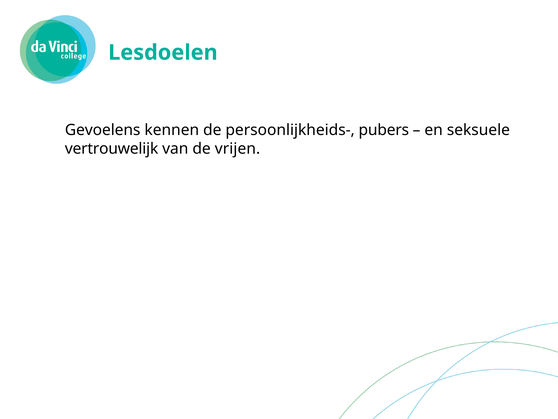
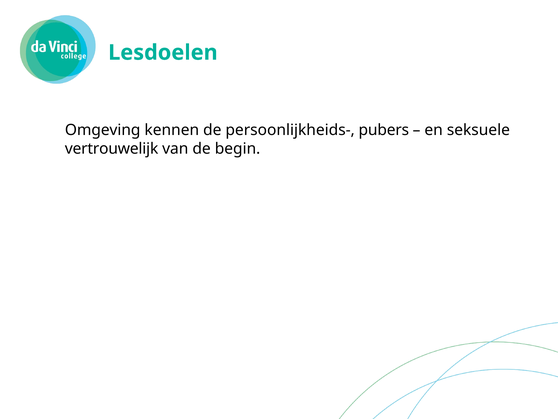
Gevoelens: Gevoelens -> Omgeving (103, 130)
vrijen: vrijen -> begin (238, 148)
